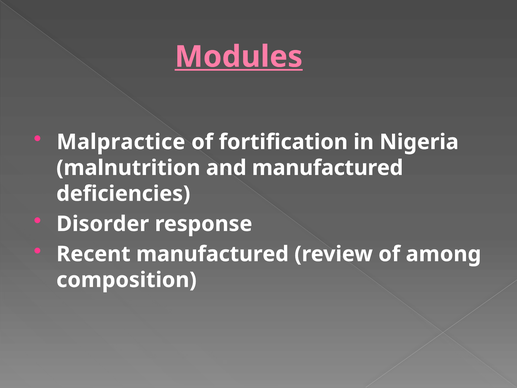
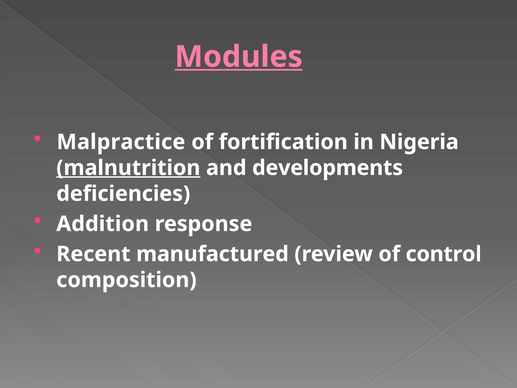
malnutrition underline: none -> present (128, 168)
and manufactured: manufactured -> developments (328, 168)
Disorder: Disorder -> Addition (103, 224)
among: among -> control (444, 254)
